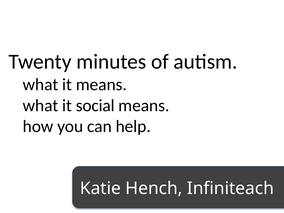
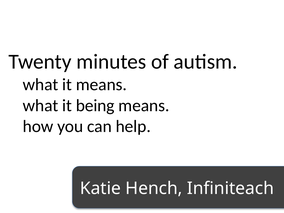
social: social -> being (95, 105)
